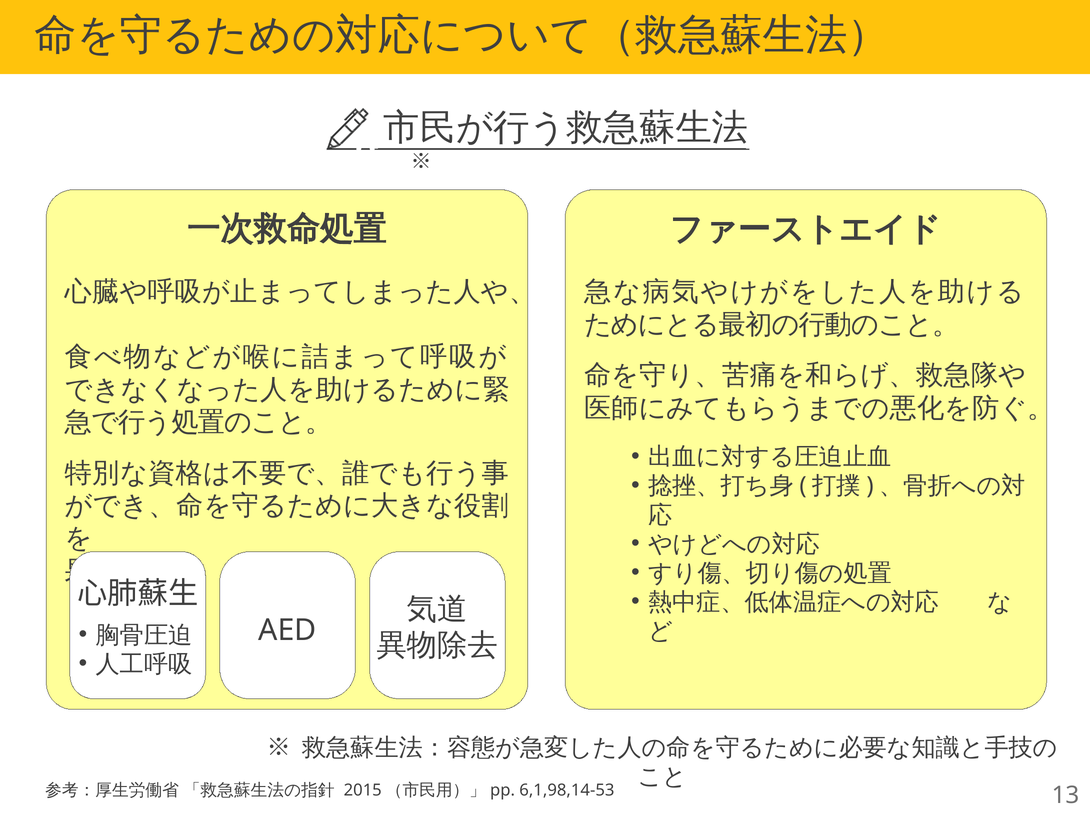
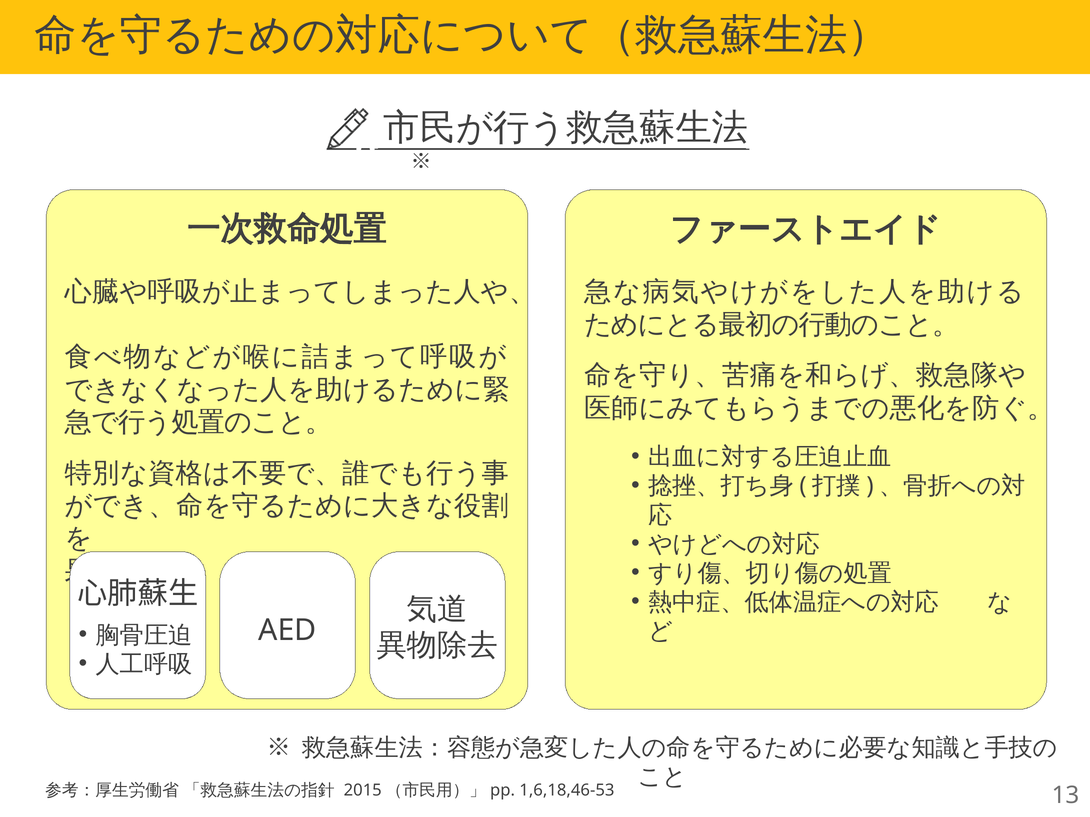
6,1,98,14-53: 6,1,98,14-53 -> 1,6,18,46-53 (567, 791)
